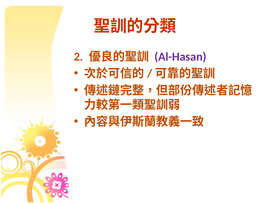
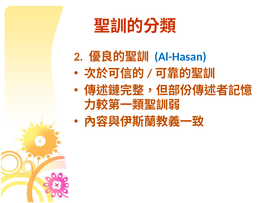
Al-Hasan colour: purple -> blue (180, 57)
